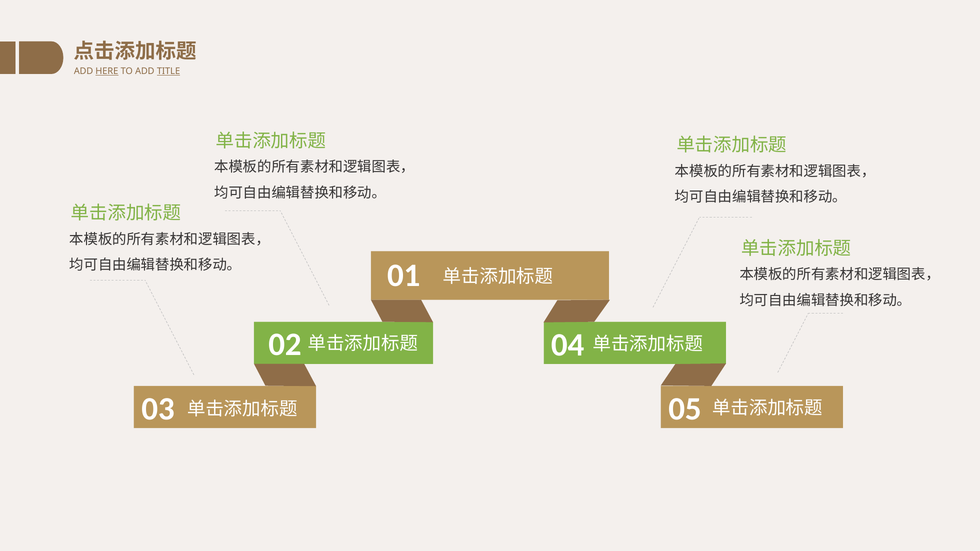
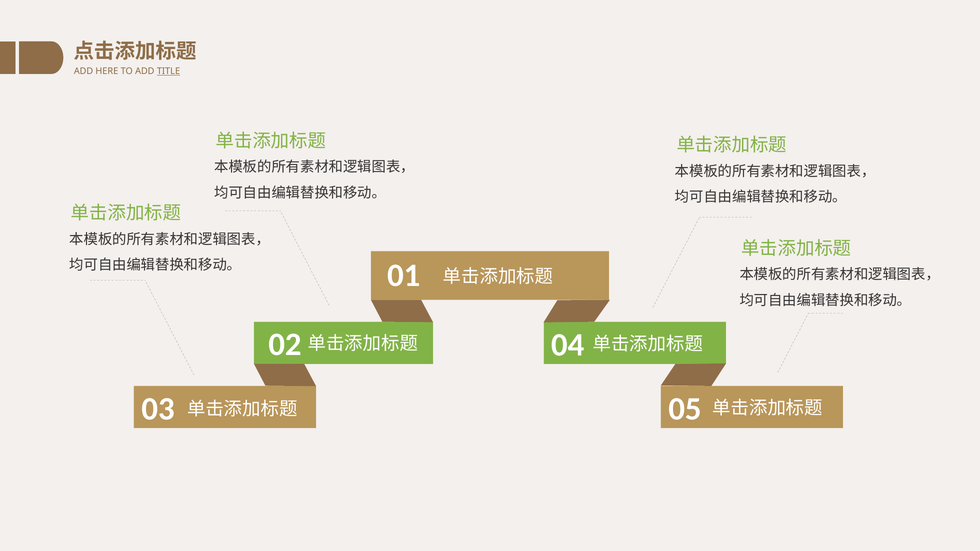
HERE underline: present -> none (107, 71)
